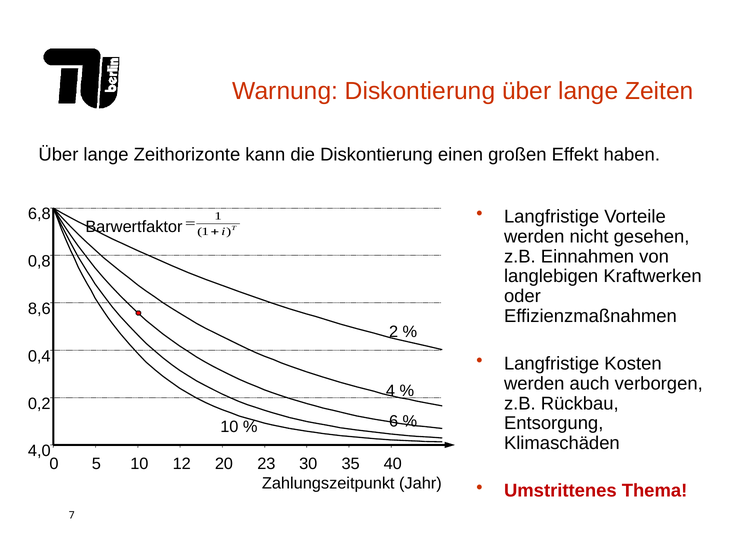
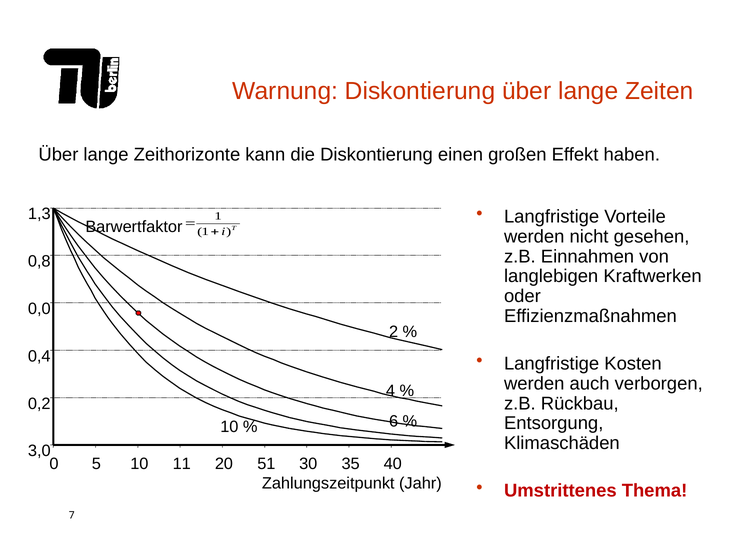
6,8: 6,8 -> 1,3 (39, 214)
8,6: 8,6 -> 0,0 (39, 308)
4,0: 4,0 -> 3,0 (39, 450)
12: 12 -> 11 (182, 463)
23: 23 -> 51 (266, 463)
